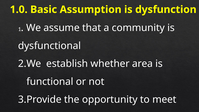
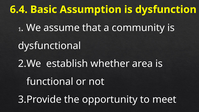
1.0: 1.0 -> 6.4 (19, 10)
